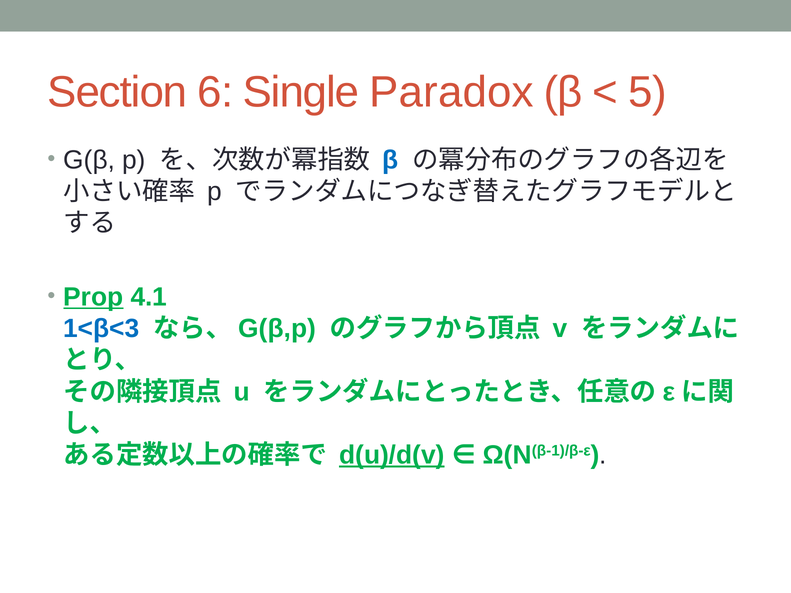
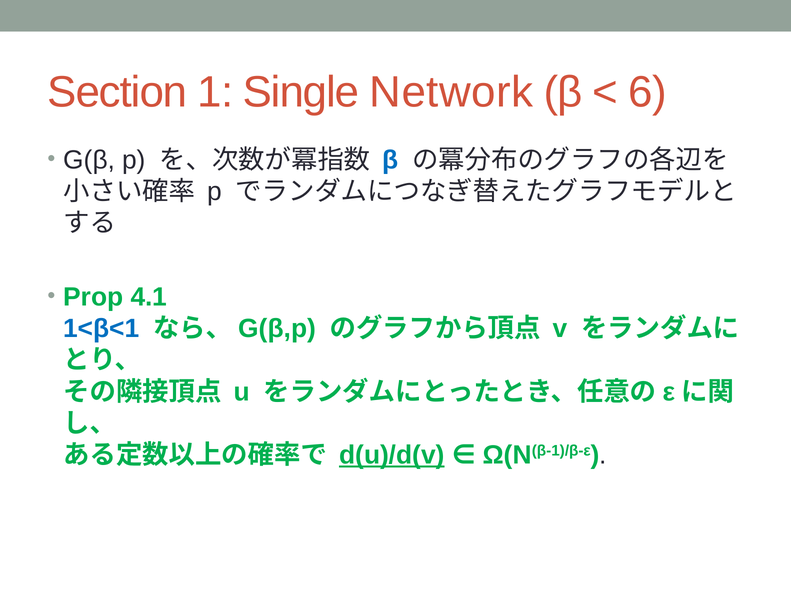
6: 6 -> 1 (215, 92)
Paradox: Paradox -> Network (451, 92)
5: 5 -> 6 (647, 92)
Prop underline: present -> none (93, 297)
1<β<3: 1<β<3 -> 1<β<1 (101, 329)
